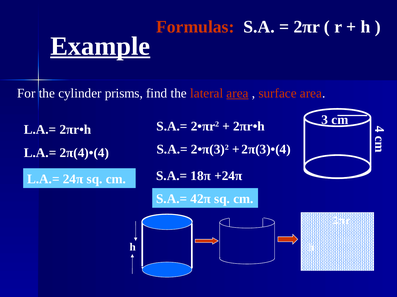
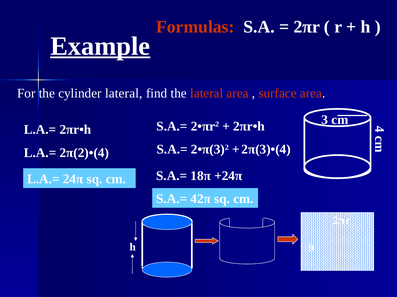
cylinder prisms: prisms -> lateral (124, 94)
area underline: present -> none (237, 94)
2π(4)•(4: 2π(4)•(4 -> 2π(2)•(4 (84, 153)
